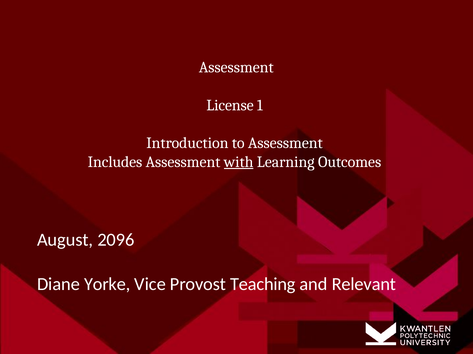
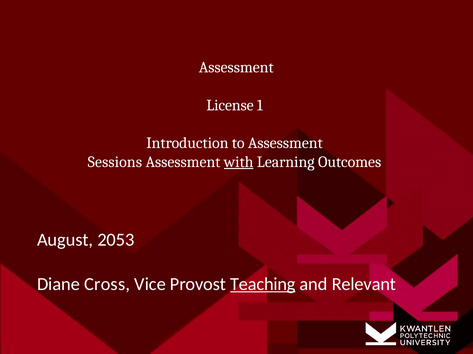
Includes: Includes -> Sessions (115, 162)
2096: 2096 -> 2053 (116, 240)
Yorke: Yorke -> Cross (107, 285)
Teaching underline: none -> present (263, 285)
